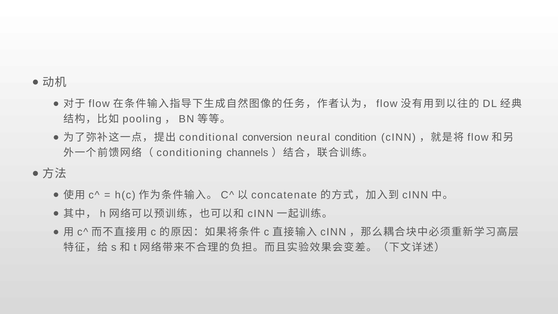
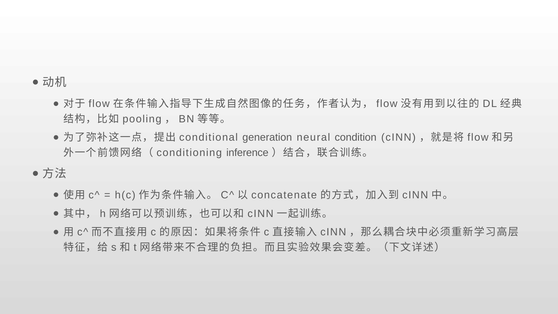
conversion: conversion -> generation (267, 137)
channels: channels -> inference (247, 152)
